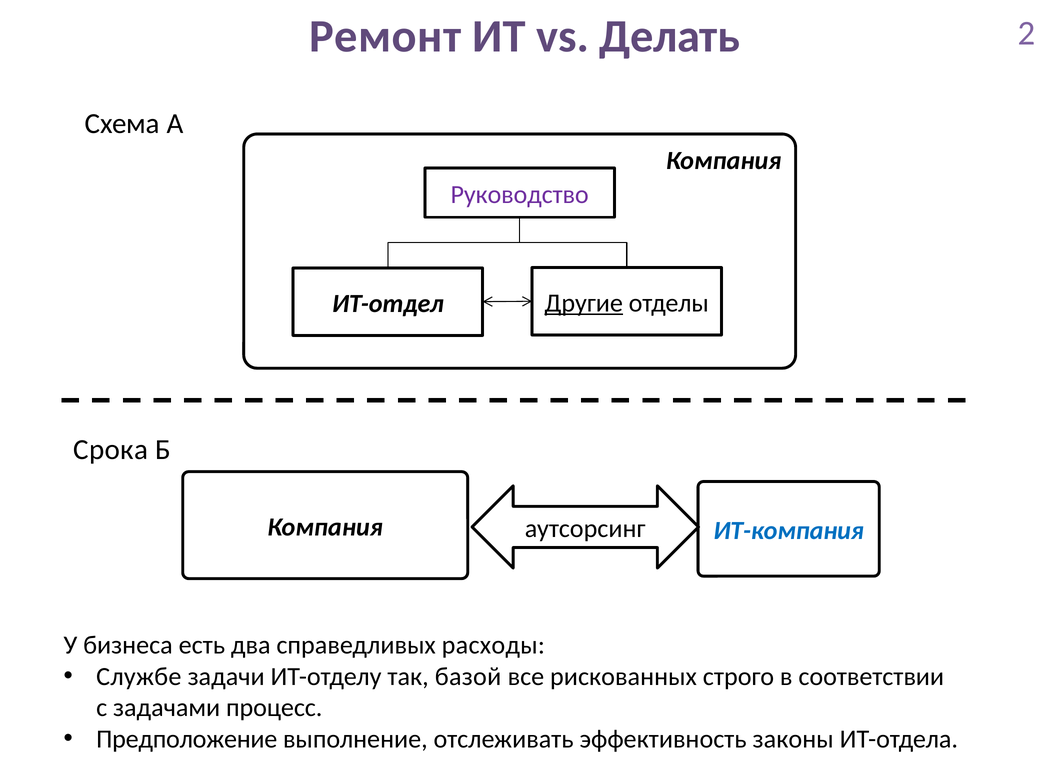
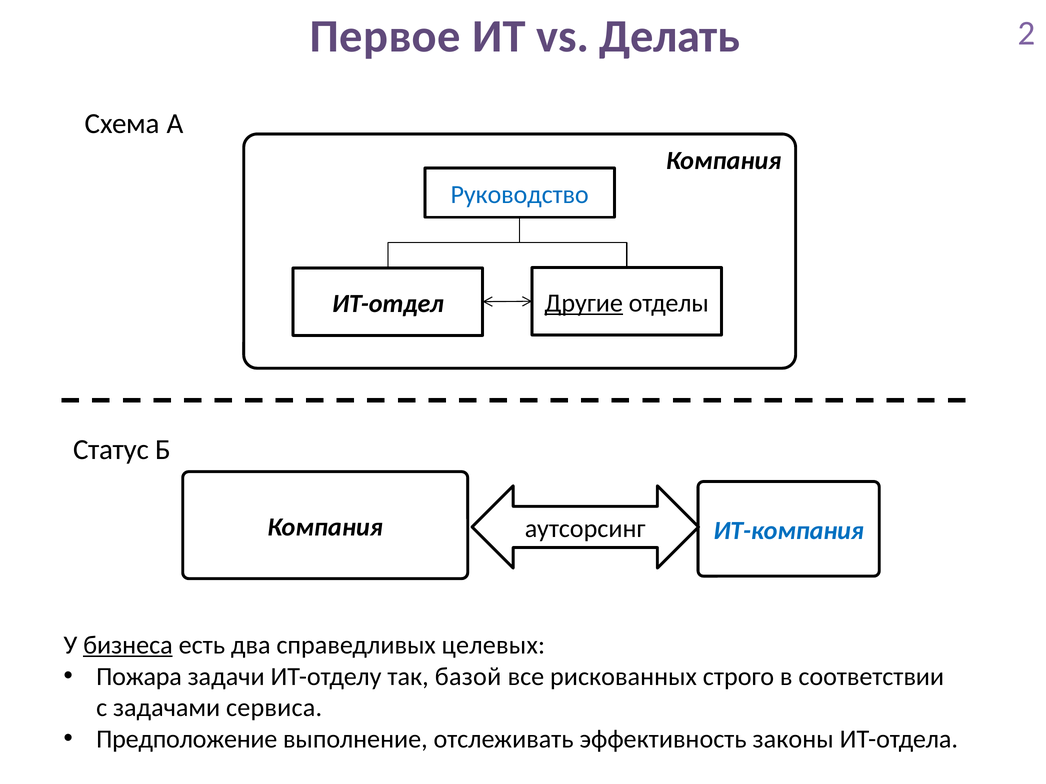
Ремонт: Ремонт -> Первое (385, 36)
Руководство colour: purple -> blue (520, 195)
Срока: Срока -> Статус (111, 450)
бизнеса underline: none -> present (128, 646)
расходы: расходы -> целевых (493, 646)
Службе: Службе -> Пожара (139, 677)
процесс: процесс -> сервиса (274, 708)
